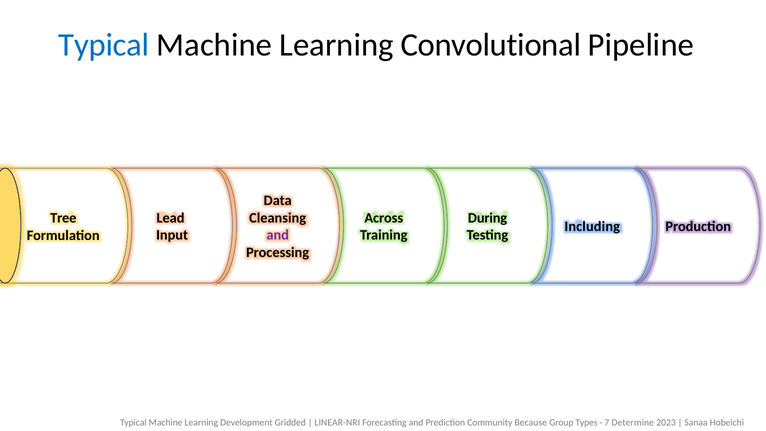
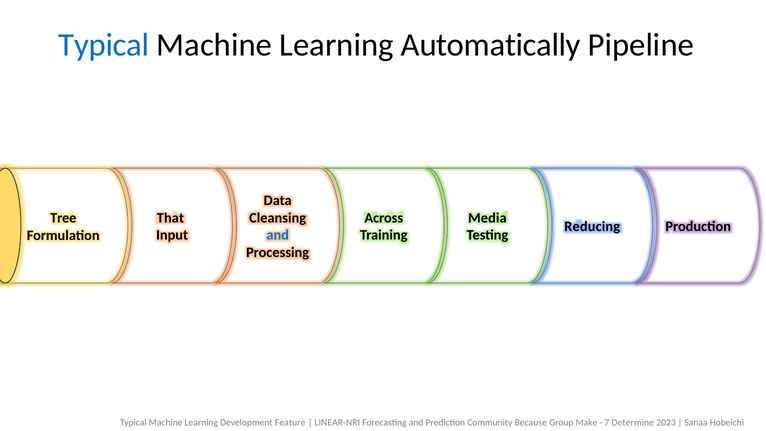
Convolutional: Convolutional -> Automatically (491, 45)
Lead: Lead -> That (170, 218)
During: During -> Media (487, 218)
Including: Including -> Reducing (592, 227)
and colour: purple -> blue (278, 235)
Gridded: Gridded -> Feature (290, 423)
Types: Types -> Make (586, 423)
